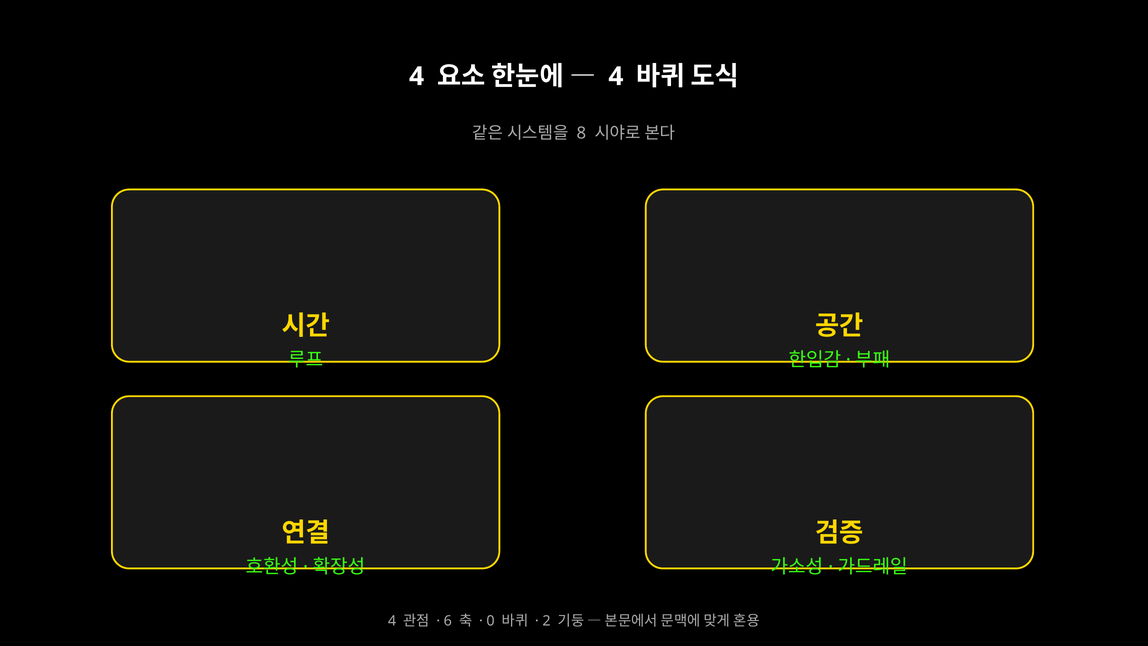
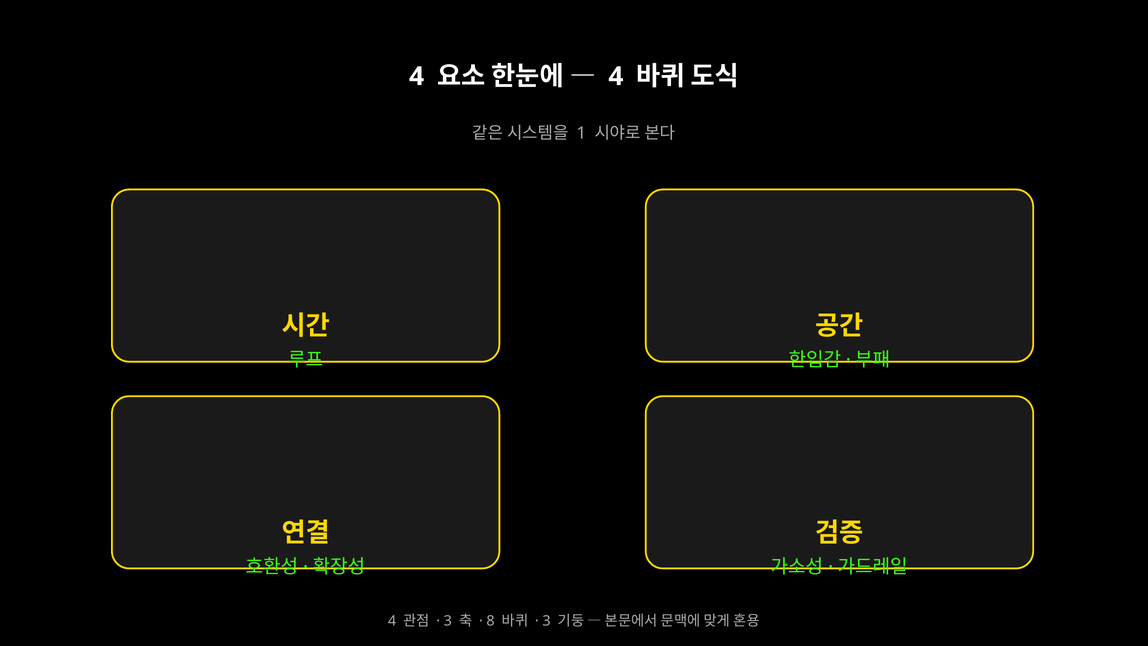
8: 8 -> 1 (581, 133)
6: 6 -> 3 (448, 621)
0: 0 -> 8 (491, 621)
2: 2 -> 3 (547, 621)
